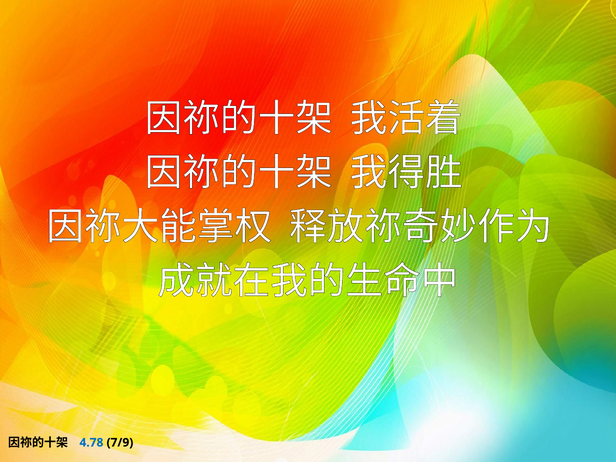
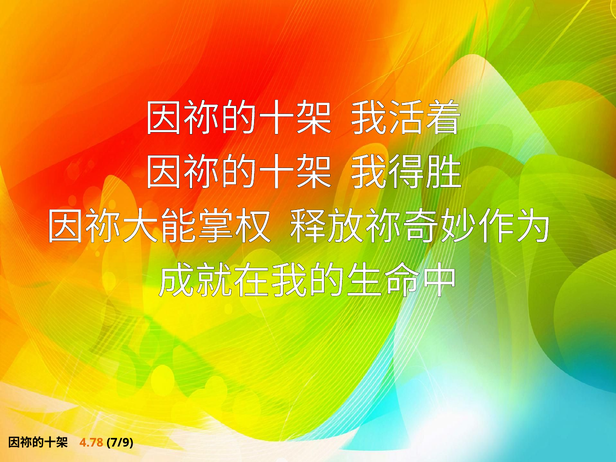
4.78 colour: blue -> orange (91, 443)
